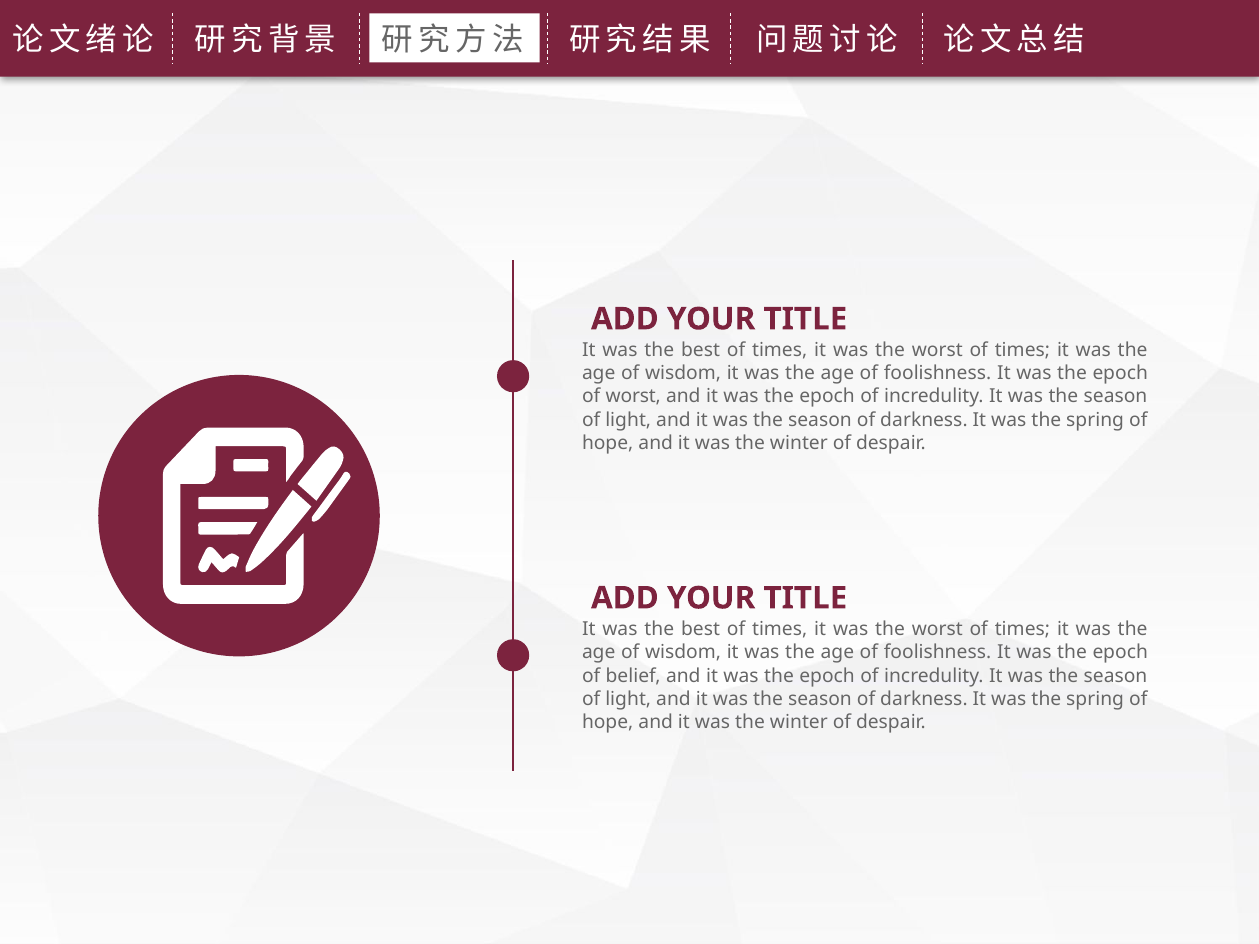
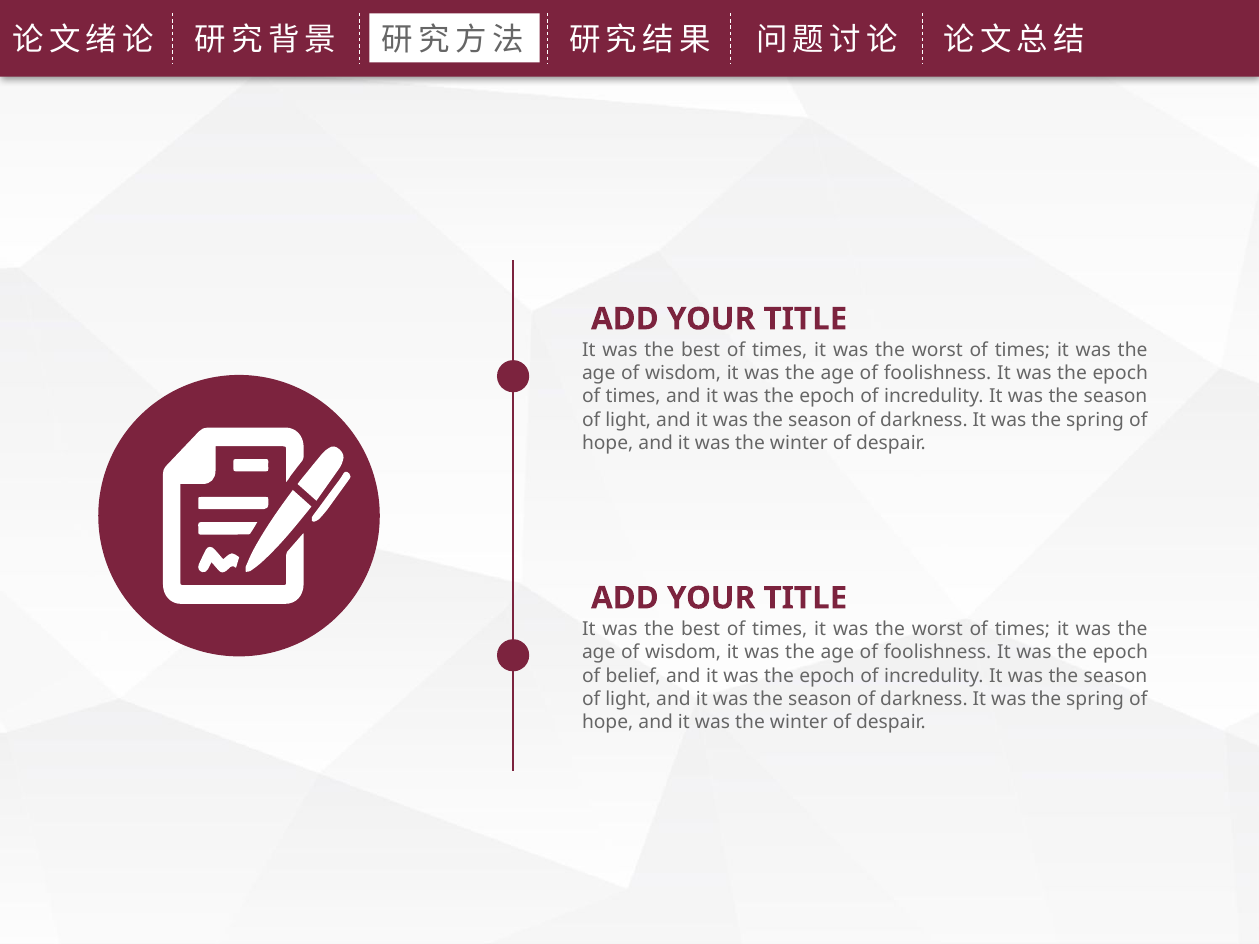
worst: worst -> times (633, 397)
